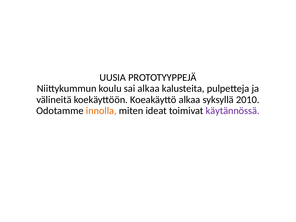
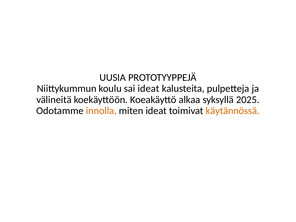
sai alkaa: alkaa -> ideat (149, 89)
2010: 2010 -> 2025 (248, 100)
käytännössä colour: purple -> orange (233, 111)
